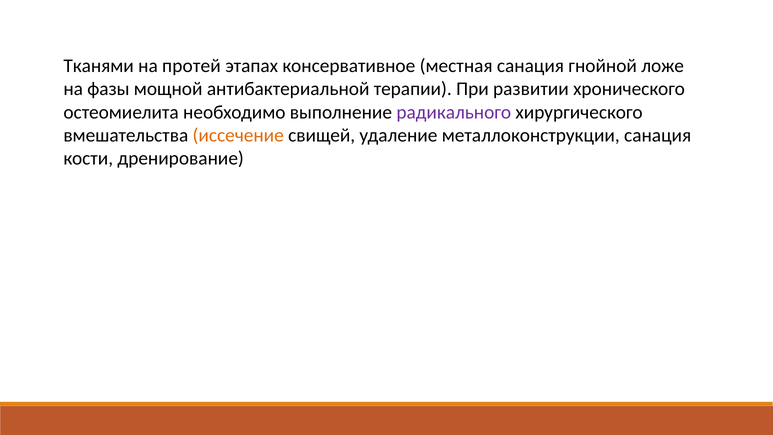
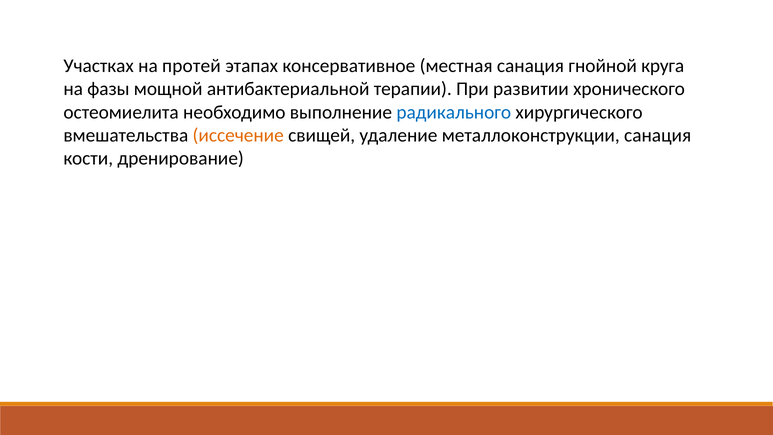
Тканями: Тканями -> Участках (99, 66)
ложе: ложе -> круга (663, 66)
радикального colour: purple -> blue (454, 112)
